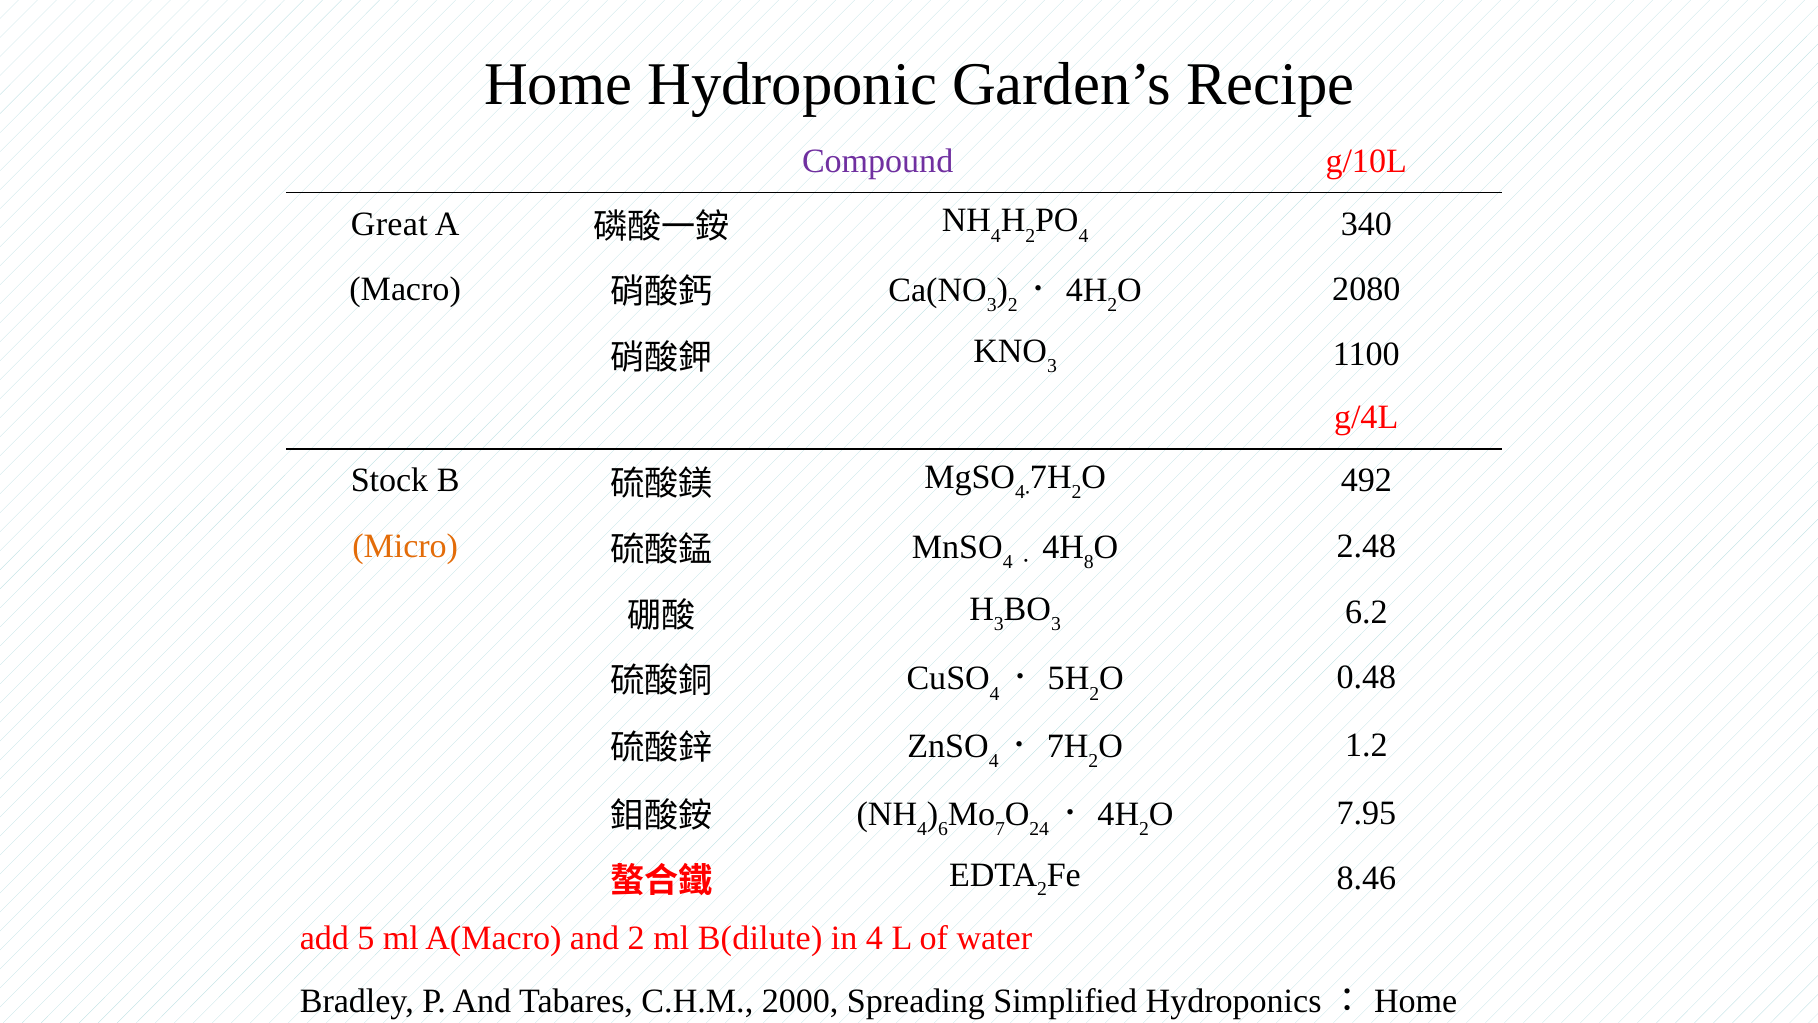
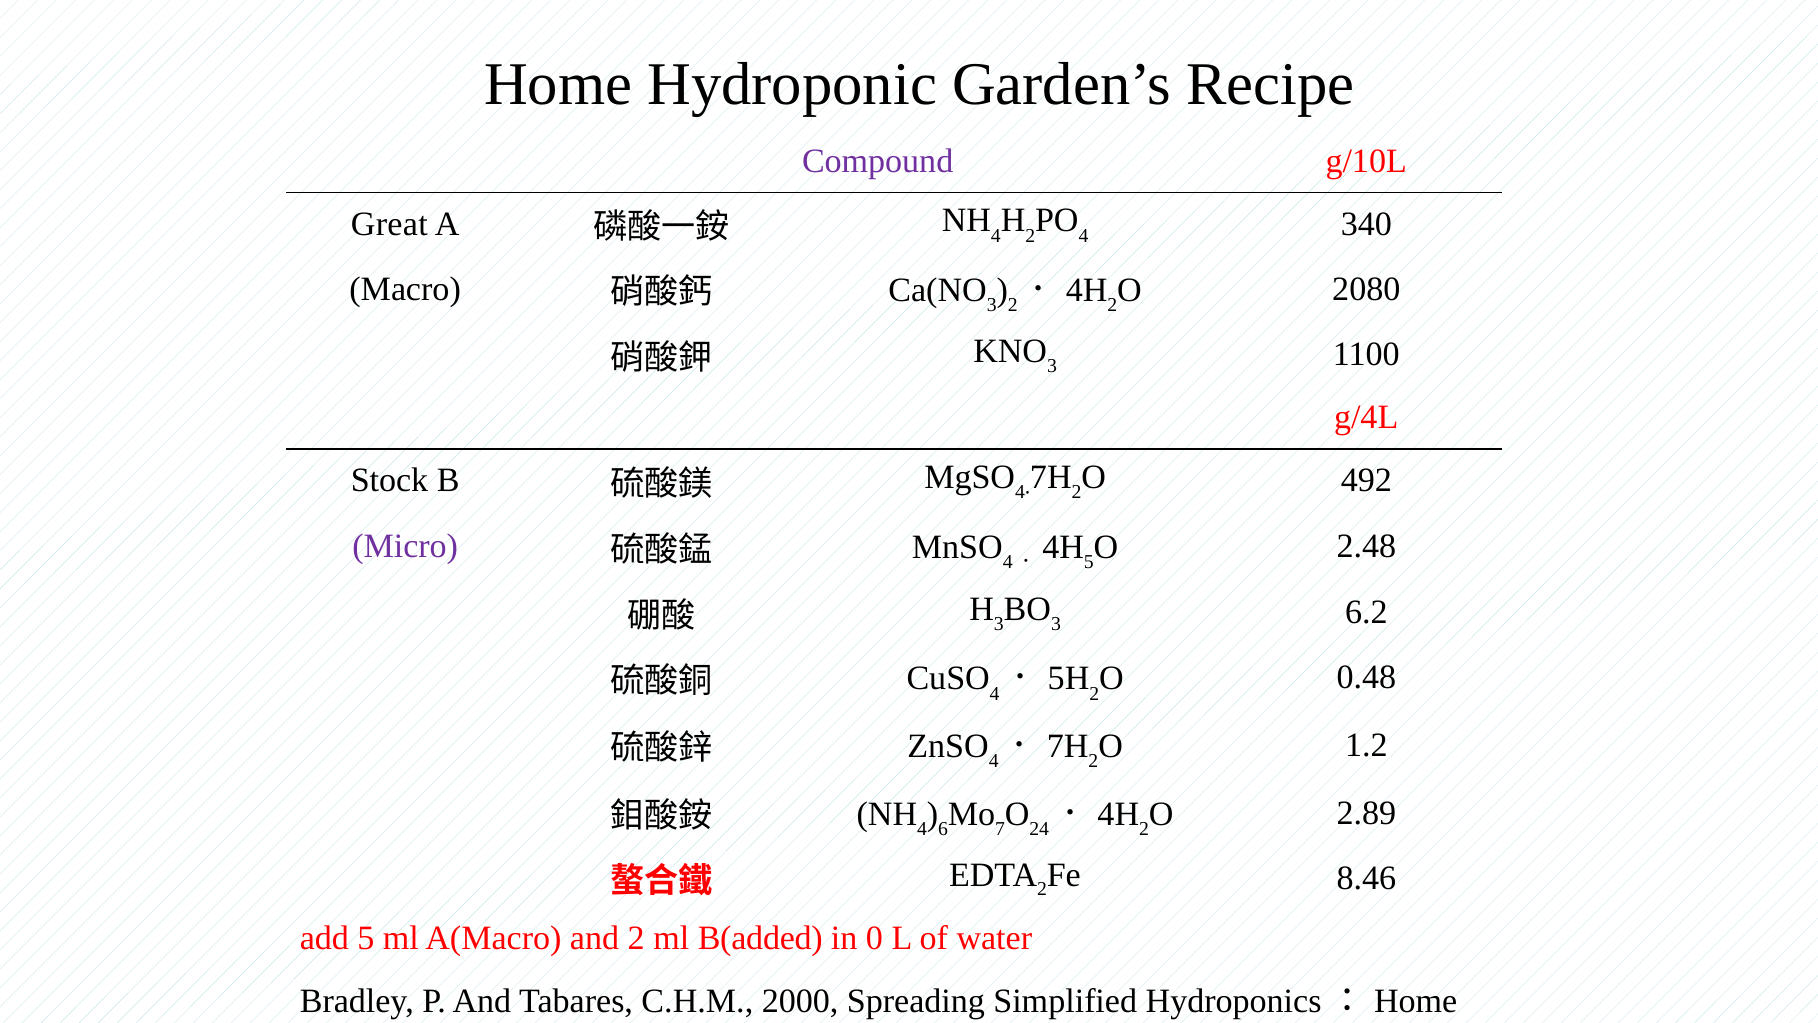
Micro colour: orange -> purple (405, 546)
8: 8 -> 5 (1089, 562)
7.95: 7.95 -> 2.89 (1366, 812)
B(dilute: B(dilute -> B(added (760, 938)
in 4: 4 -> 0 (874, 938)
